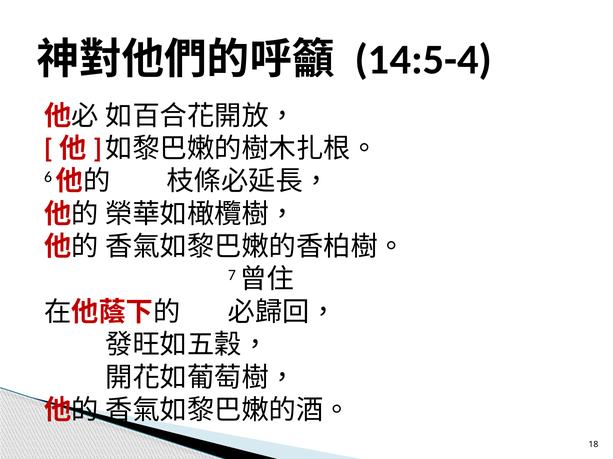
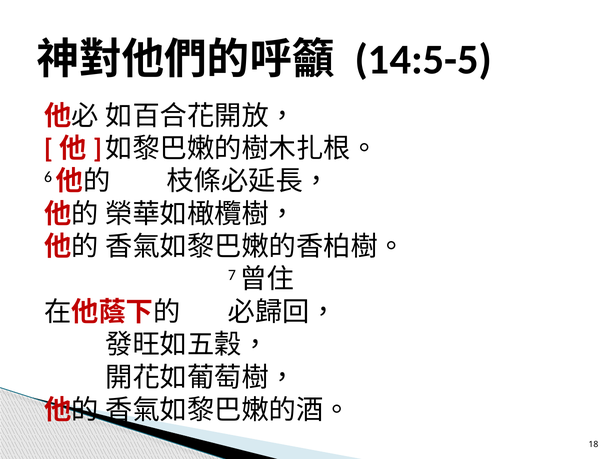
14:5-4: 14:5-4 -> 14:5-5 (423, 60)
